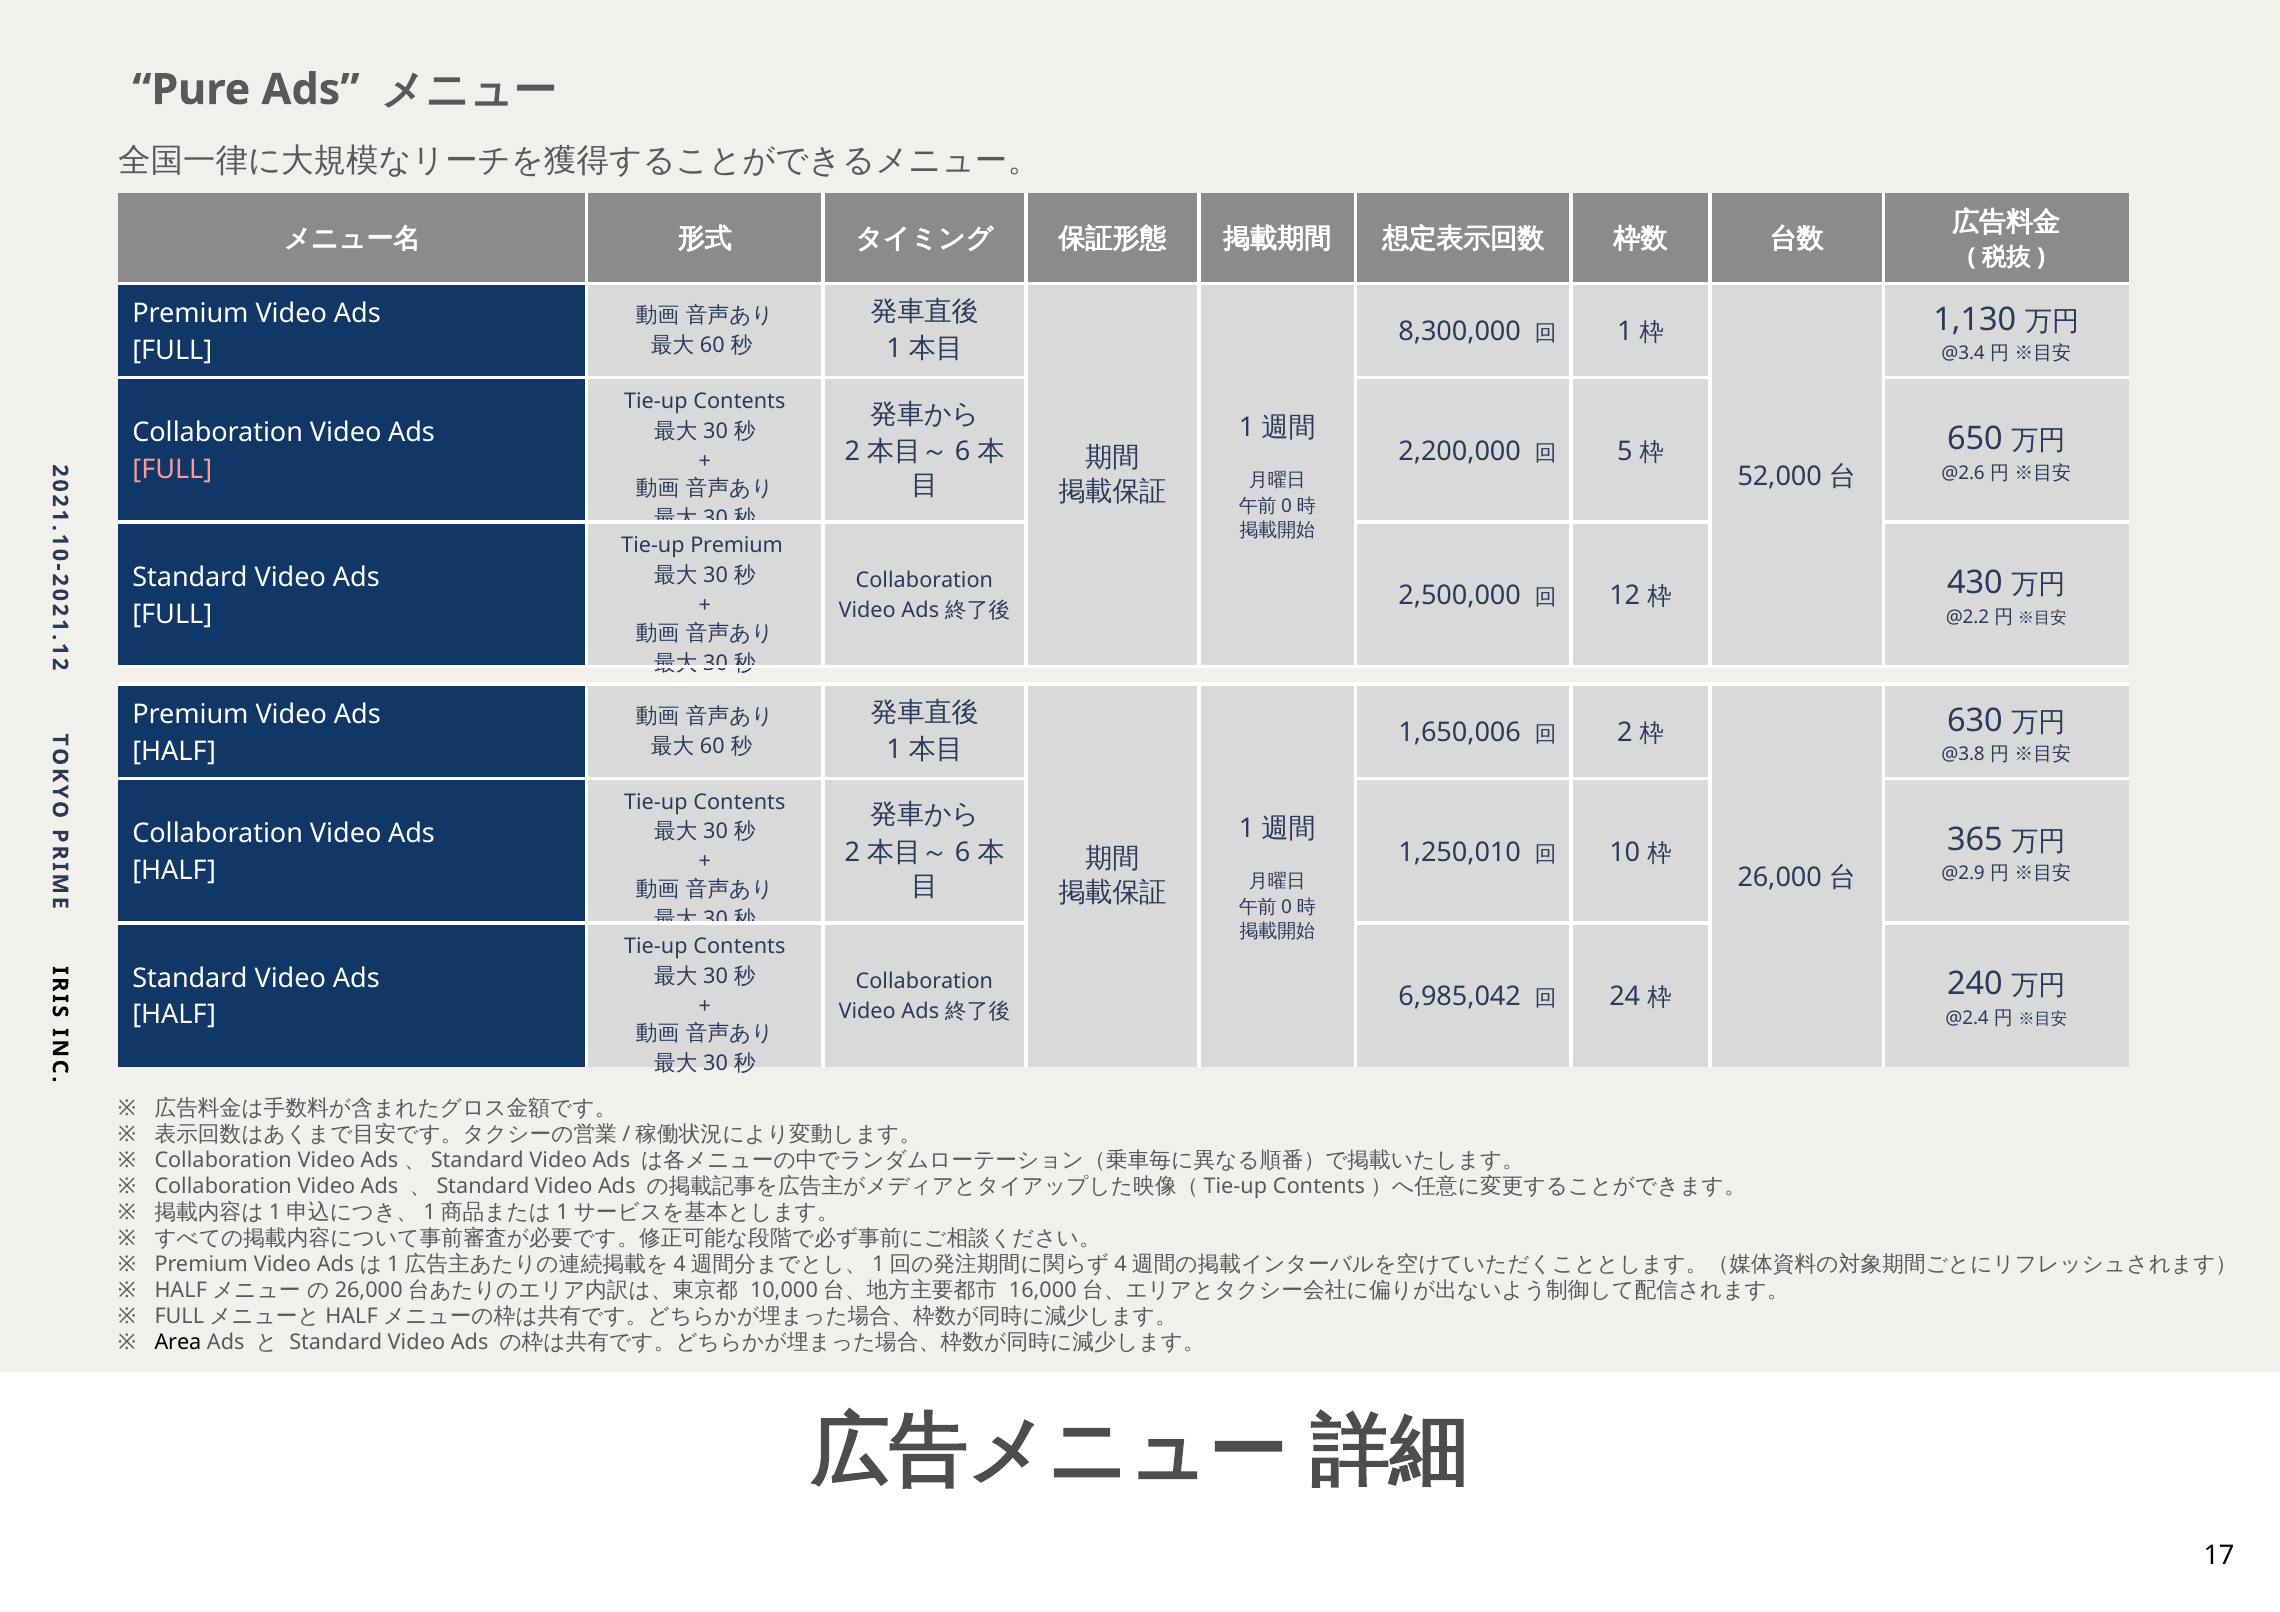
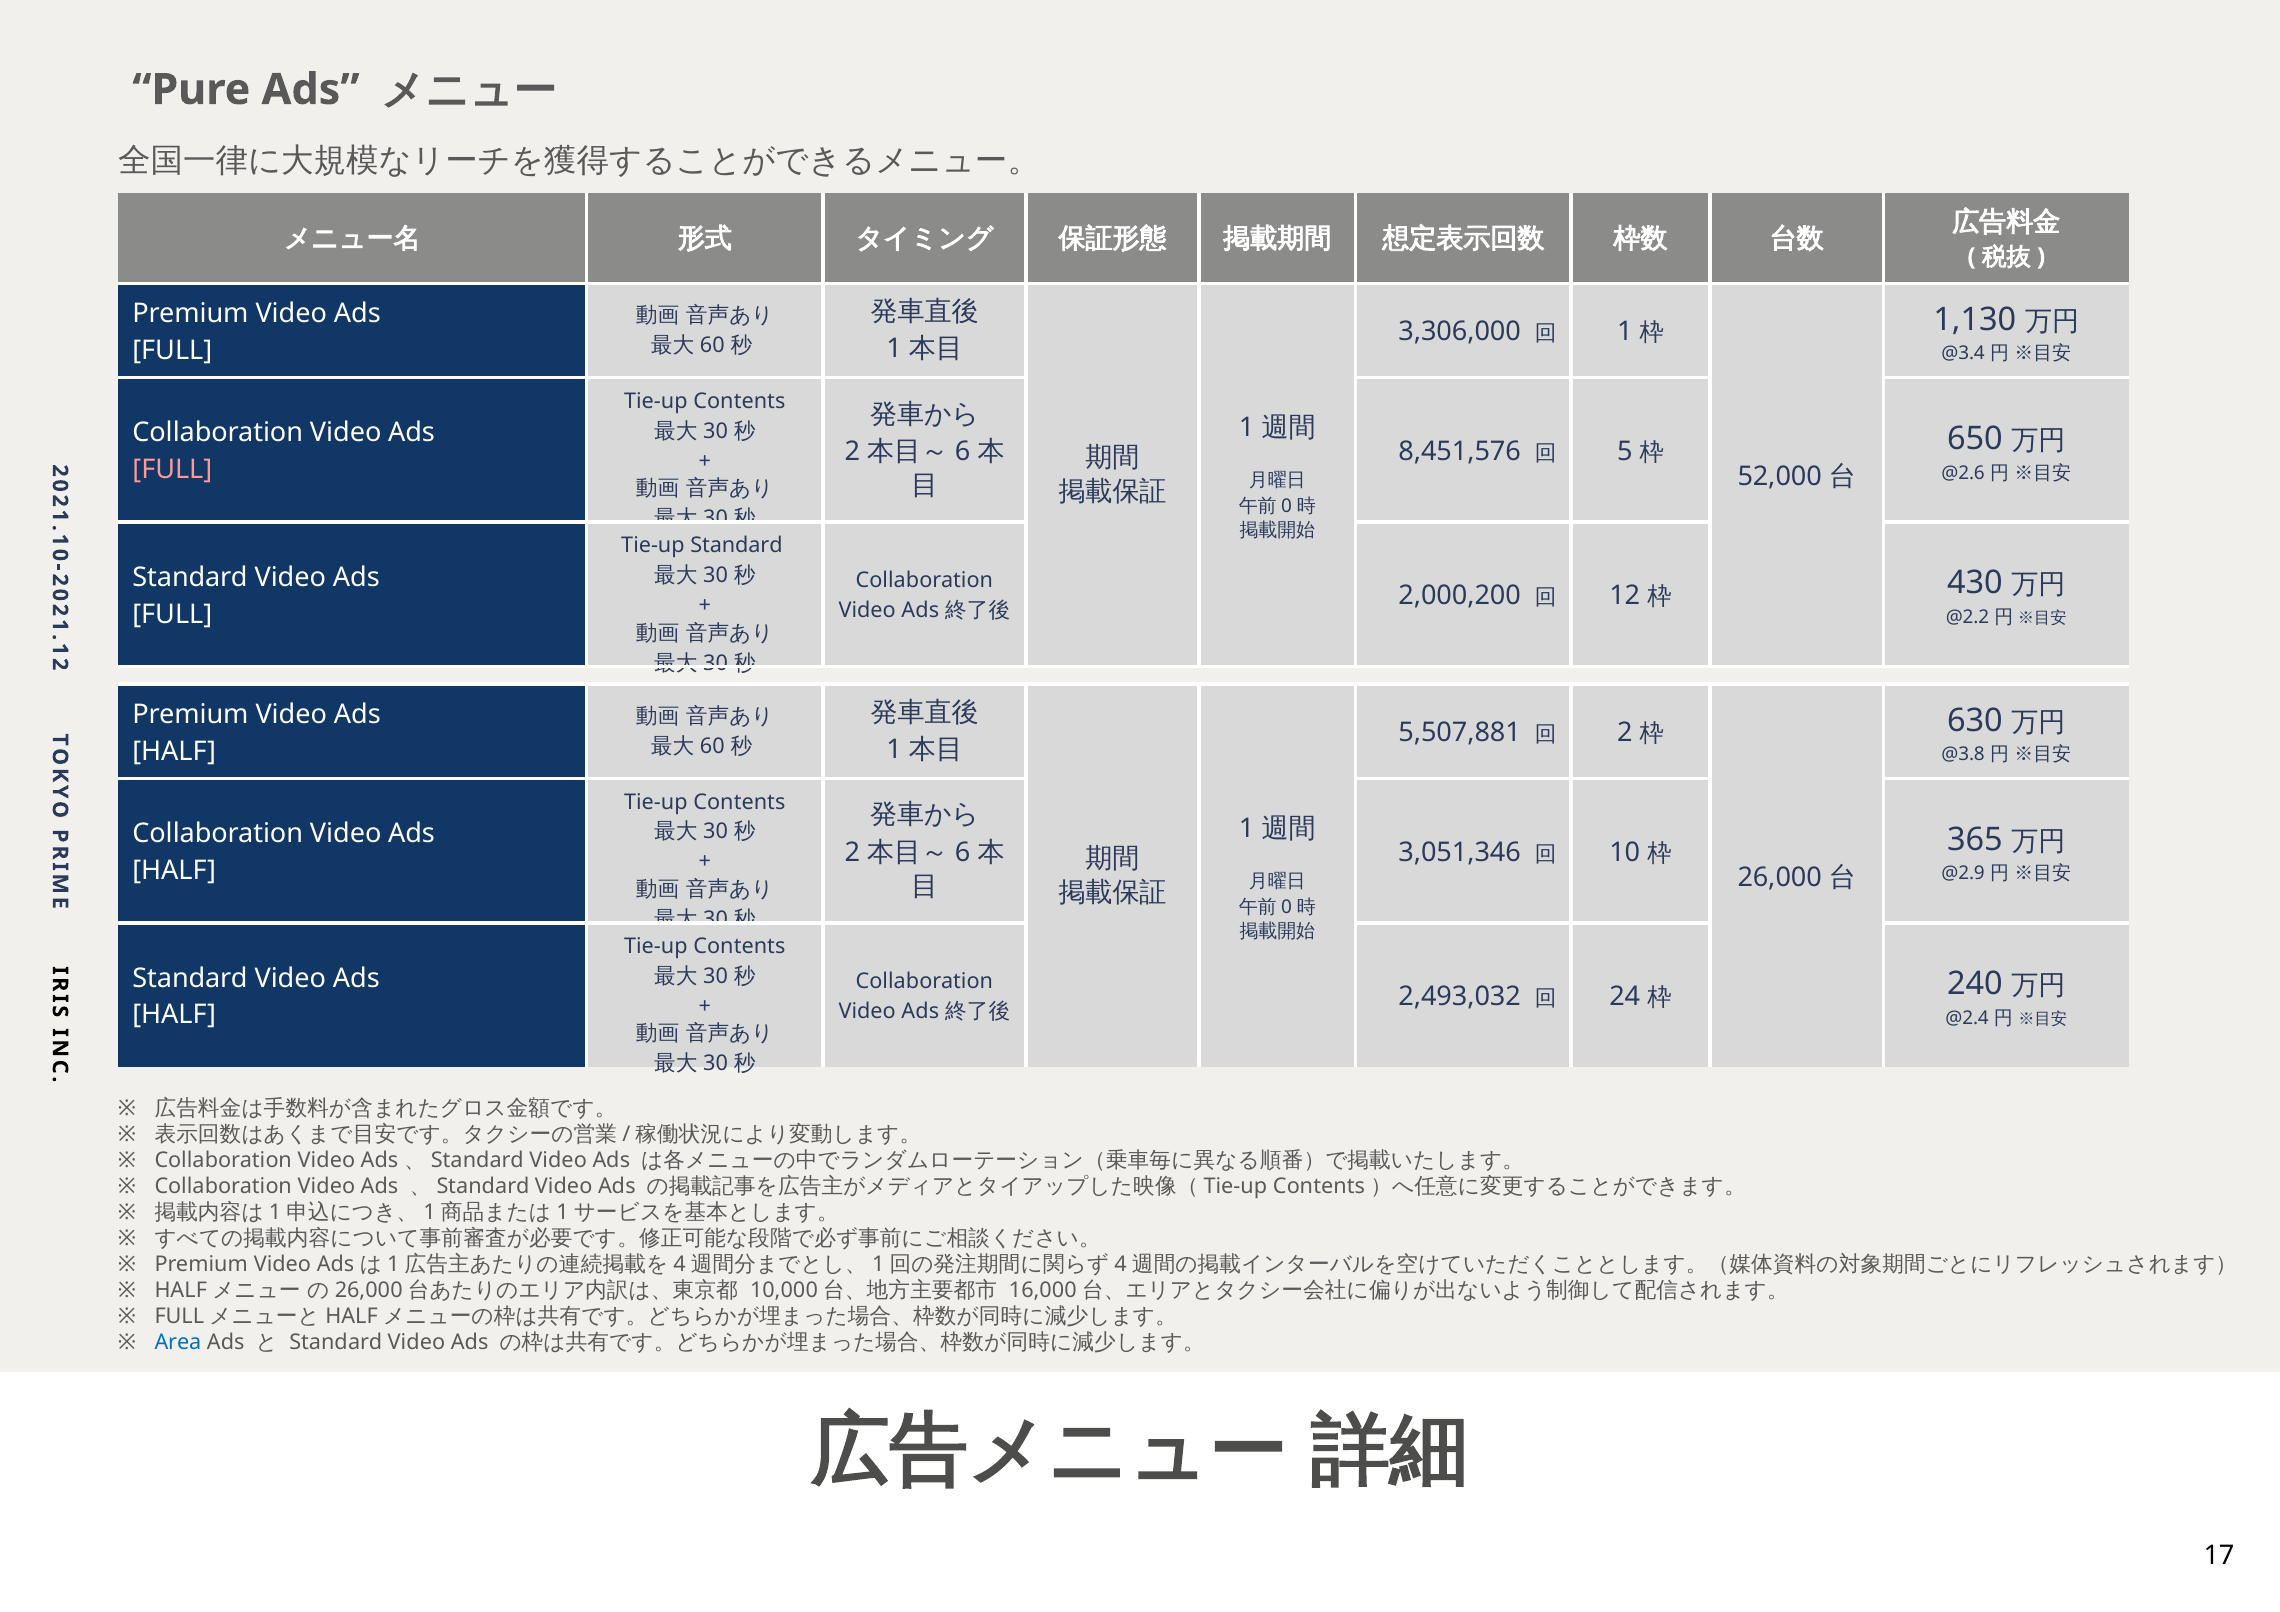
8,300,000: 8,300,000 -> 3,306,000 (1460, 332)
2,200,000: 2,200,000 -> 8,451,576 (1460, 451)
Tie-up Premium: Premium -> Standard (736, 545)
2,500,000: 2,500,000 -> 2,000,200 (1460, 596)
1,650,006: 1,650,006 -> 5,507,881 (1460, 733)
1,250,010: 1,250,010 -> 3,051,346 (1460, 852)
6,985,042: 6,985,042 -> 2,493,032 (1460, 997)
Area colour: black -> blue (178, 1342)
